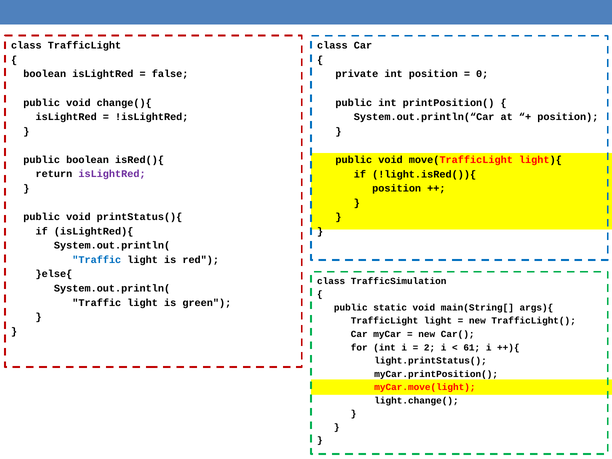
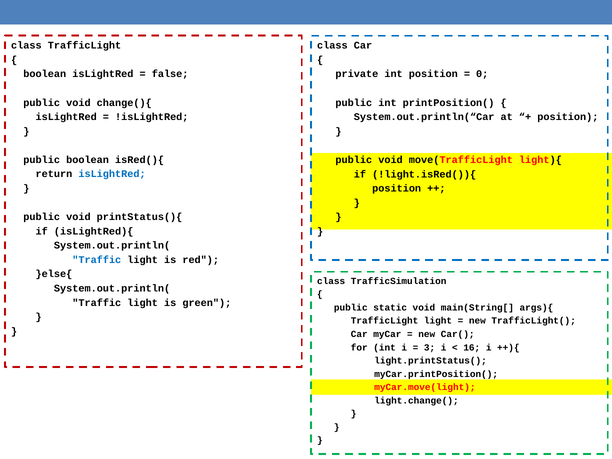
isLightRed colour: purple -> blue (112, 174)
2: 2 -> 3 (430, 347)
61: 61 -> 16 (472, 347)
